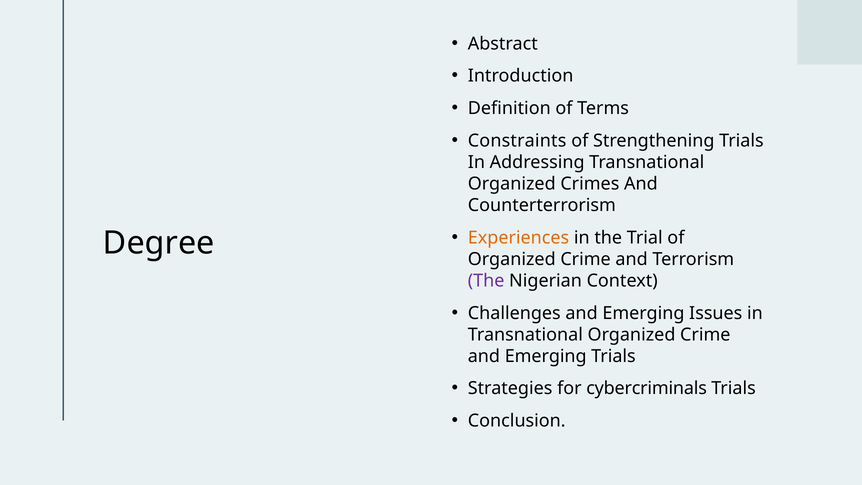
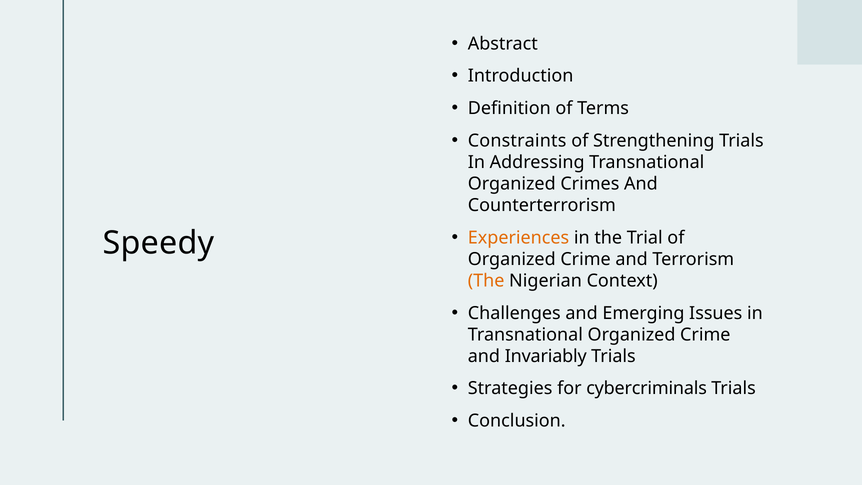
Degree: Degree -> Speedy (159, 243)
The colour: purple -> orange (486, 281)
Emerging: Emerging -> Invariably (546, 356)
